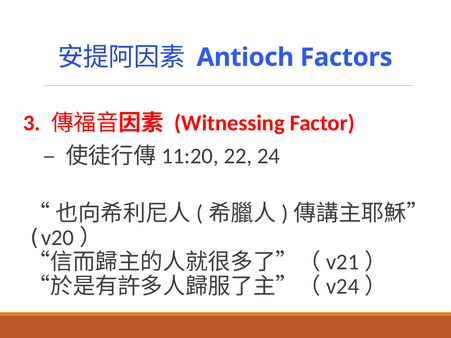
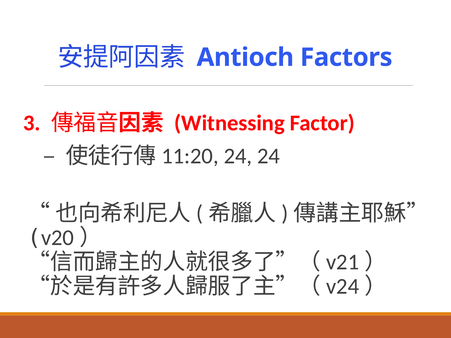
22: 22 -> 24 (238, 156)
